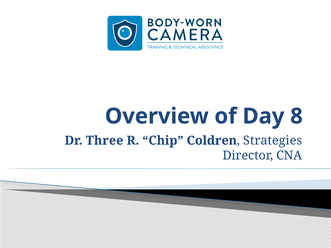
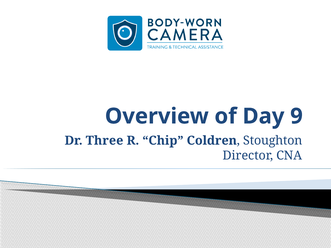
8: 8 -> 9 (296, 116)
Strategies: Strategies -> Stoughton (273, 141)
